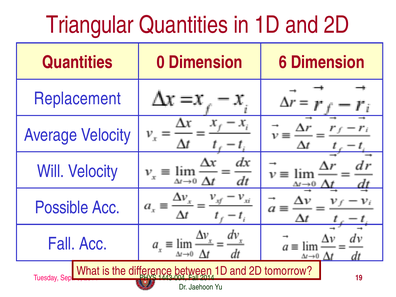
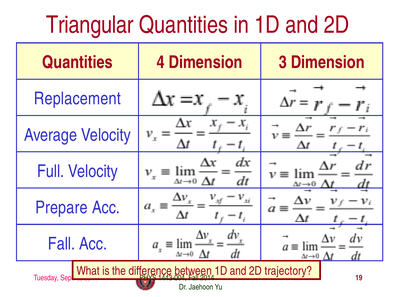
0: 0 -> 4 (161, 62)
6: 6 -> 3 (283, 62)
Will: Will -> Full (51, 171)
Possible: Possible -> Prepare (61, 208)
tomorrow: tomorrow -> trajectory (288, 271)
